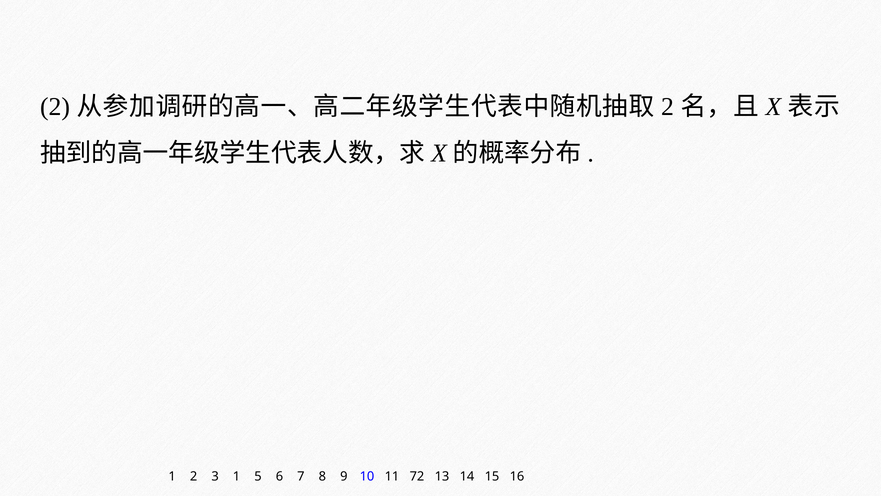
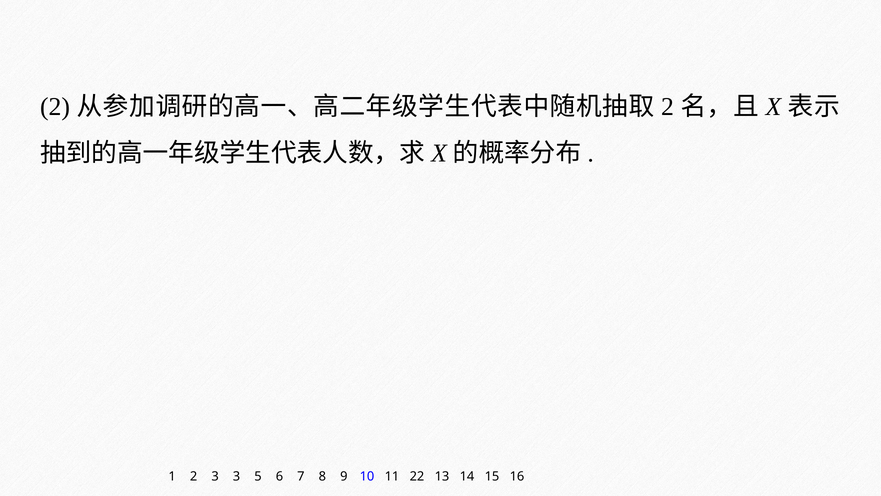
3 1: 1 -> 3 (237, 476)
72: 72 -> 22 (417, 476)
